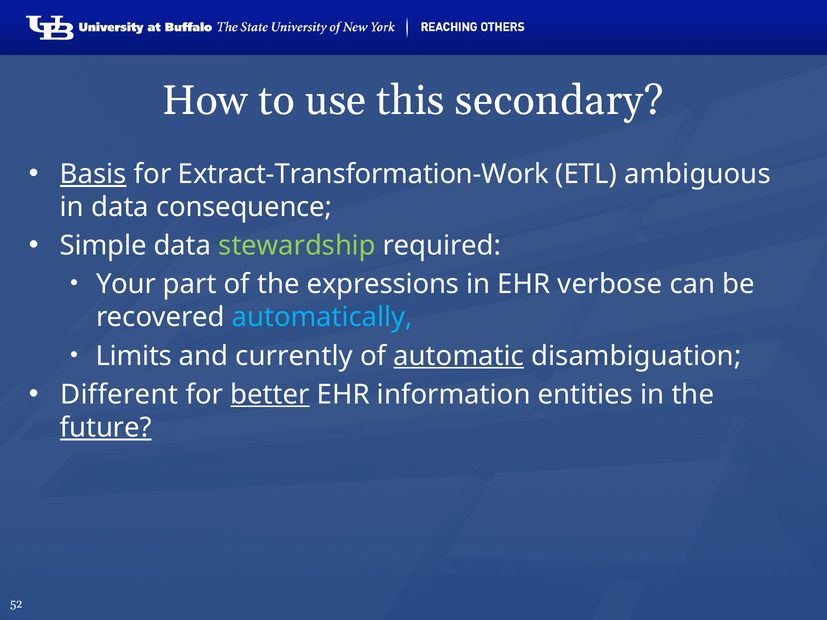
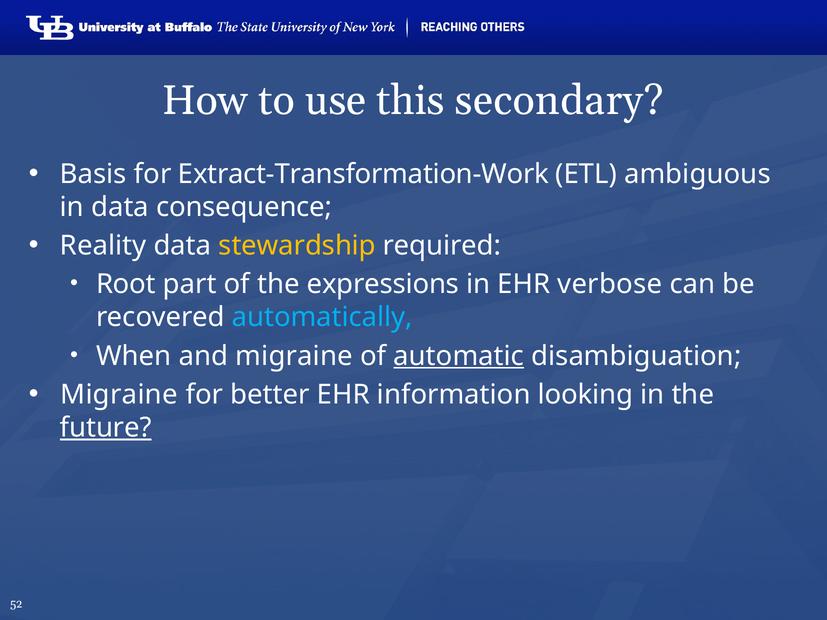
Basis underline: present -> none (93, 174)
Simple: Simple -> Reality (103, 246)
stewardship colour: light green -> yellow (297, 246)
Your: Your -> Root (126, 284)
Limits: Limits -> When (134, 356)
and currently: currently -> migraine (294, 356)
Different: Different -> Migraine (119, 395)
better underline: present -> none (270, 395)
entities: entities -> looking (585, 395)
